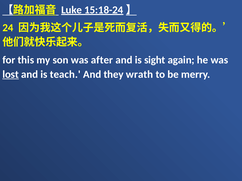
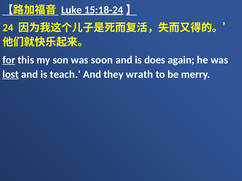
for underline: none -> present (9, 60)
after: after -> soon (102, 60)
sight: sight -> does (155, 60)
